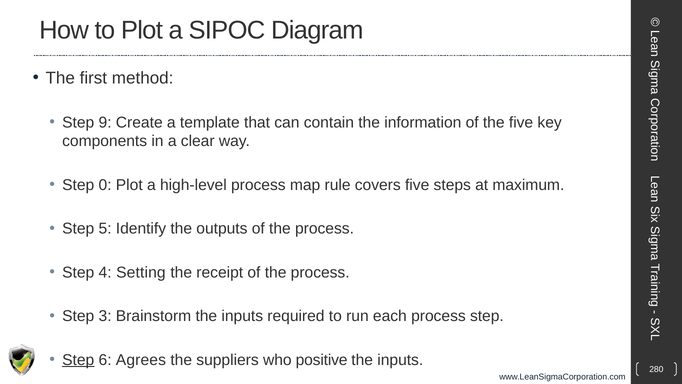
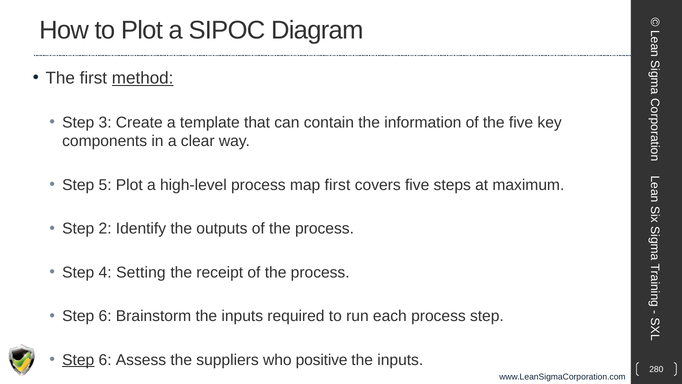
method underline: none -> present (143, 78)
9: 9 -> 3 (105, 122)
0: 0 -> 5 (105, 185)
map rule: rule -> first (337, 185)
5: 5 -> 2 (105, 228)
3: 3 -> 6 (105, 316)
Agrees: Agrees -> Assess (141, 360)
